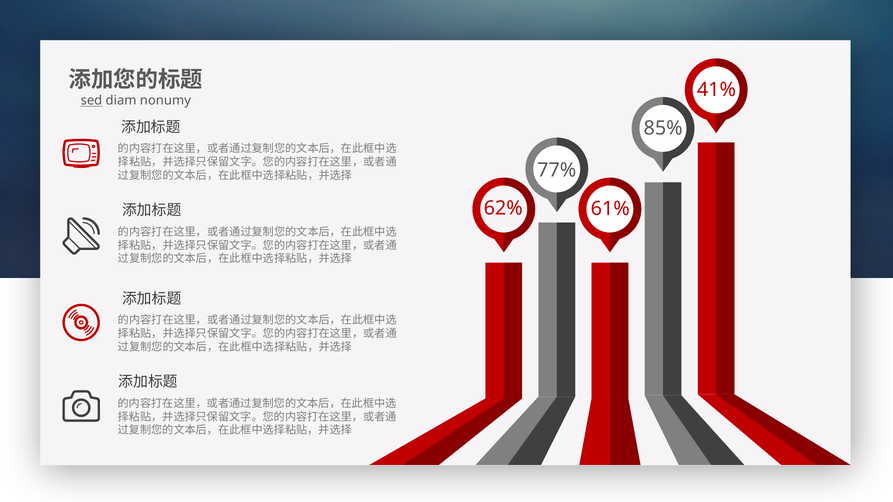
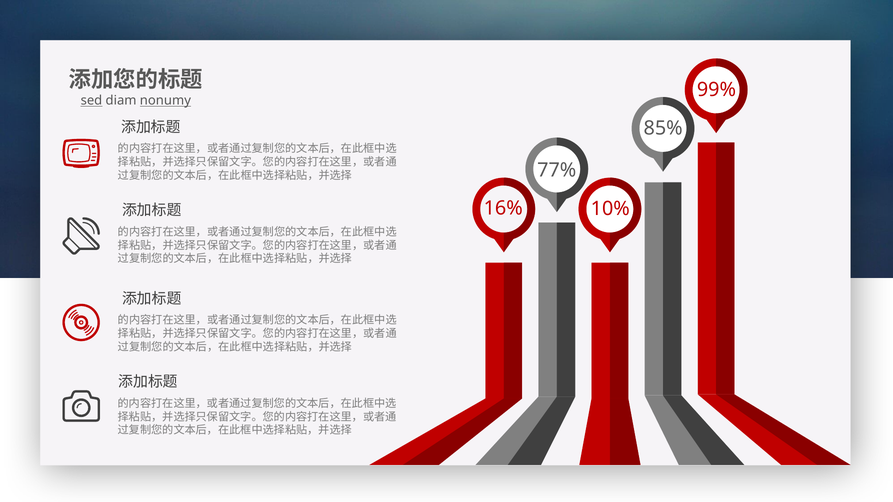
41%: 41% -> 99% (716, 90)
nonumy underline: none -> present (165, 101)
62%: 62% -> 16% (503, 208)
61%: 61% -> 10% (610, 209)
